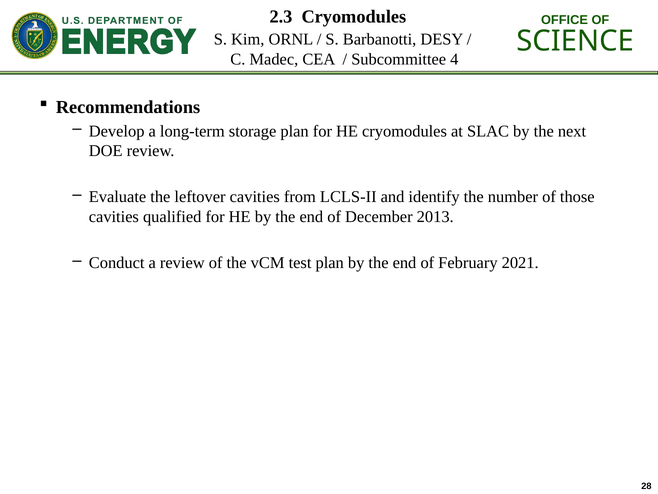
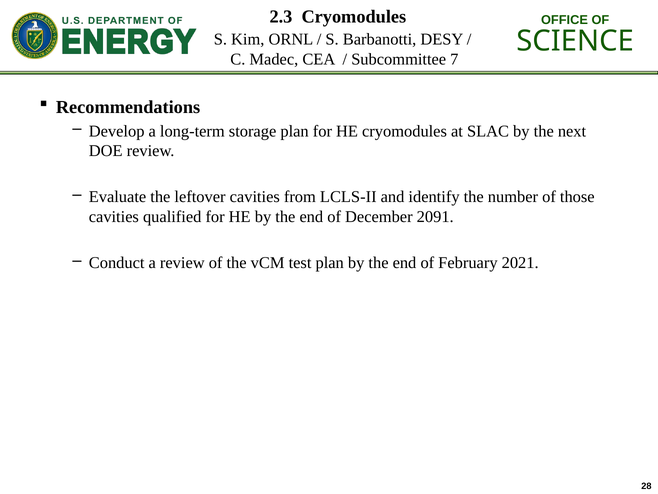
4: 4 -> 7 (454, 59)
2013: 2013 -> 2091 (435, 216)
